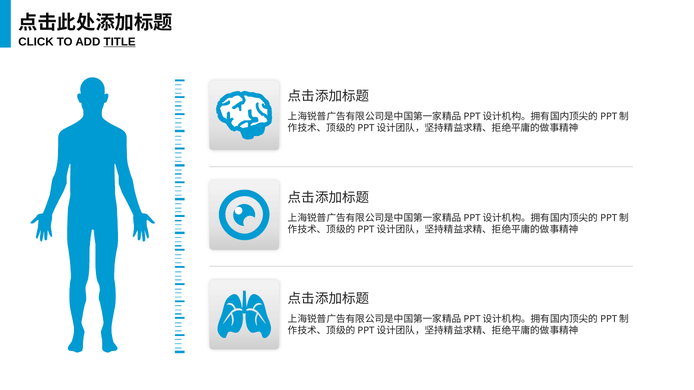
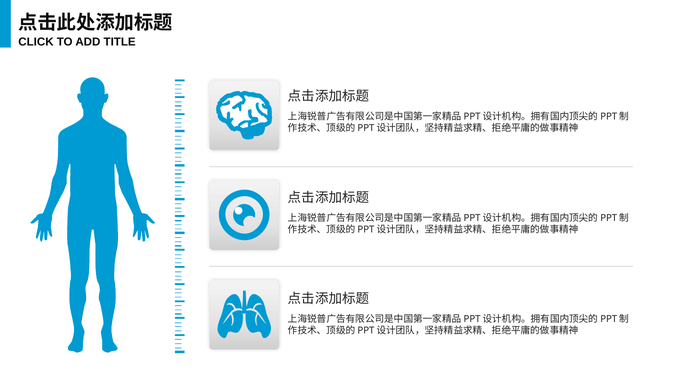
TITLE underline: present -> none (120, 42)
